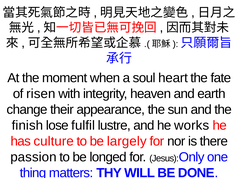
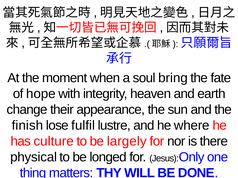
heart: heart -> bring (173, 78)
risen: risen -> hope (41, 94)
works: works -> where (192, 126)
passion: passion -> physical (34, 157)
